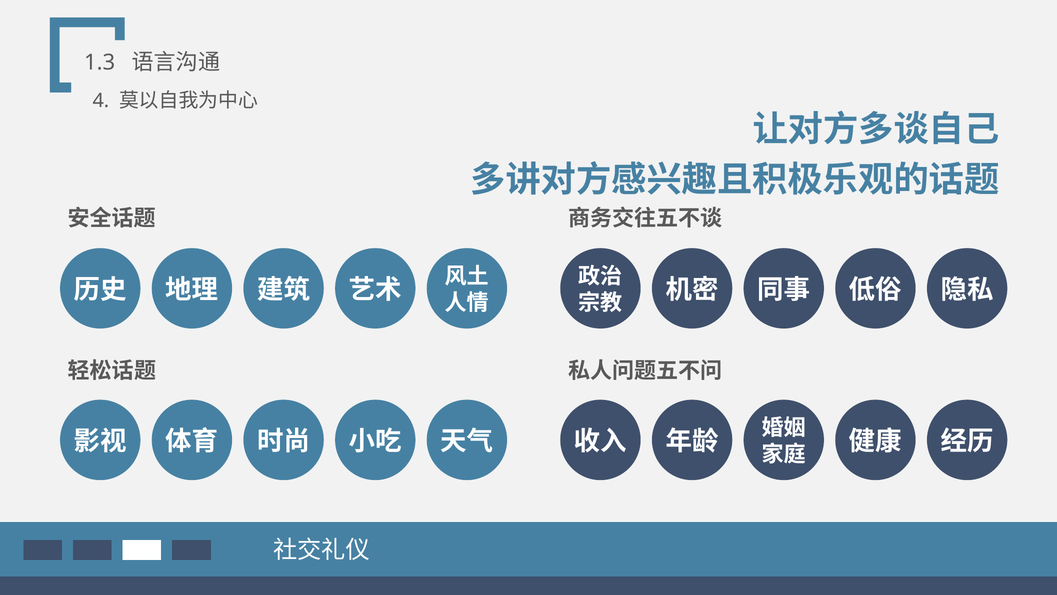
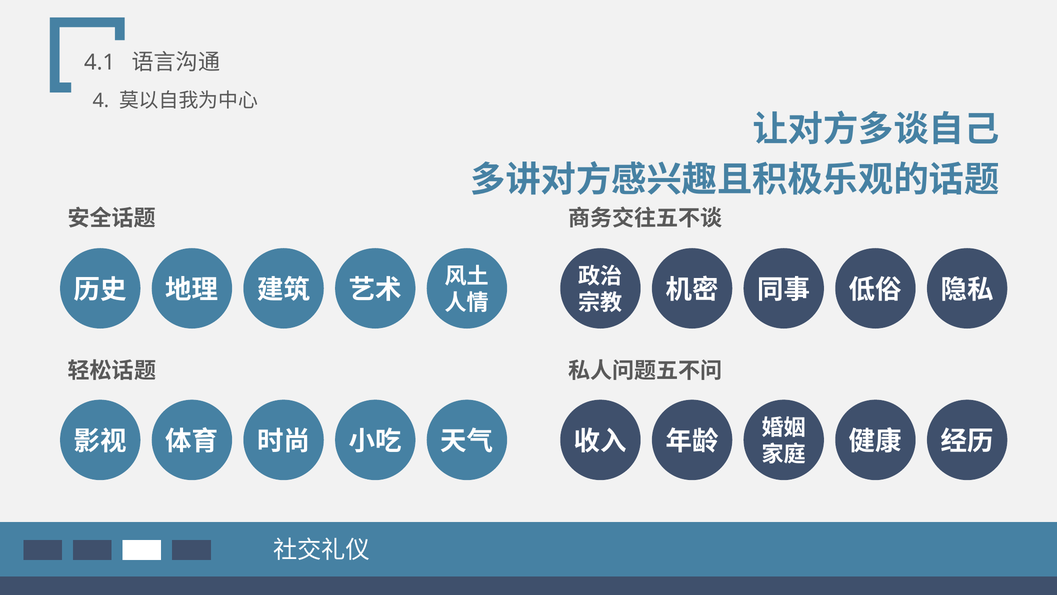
1.3: 1.3 -> 4.1 (100, 63)
